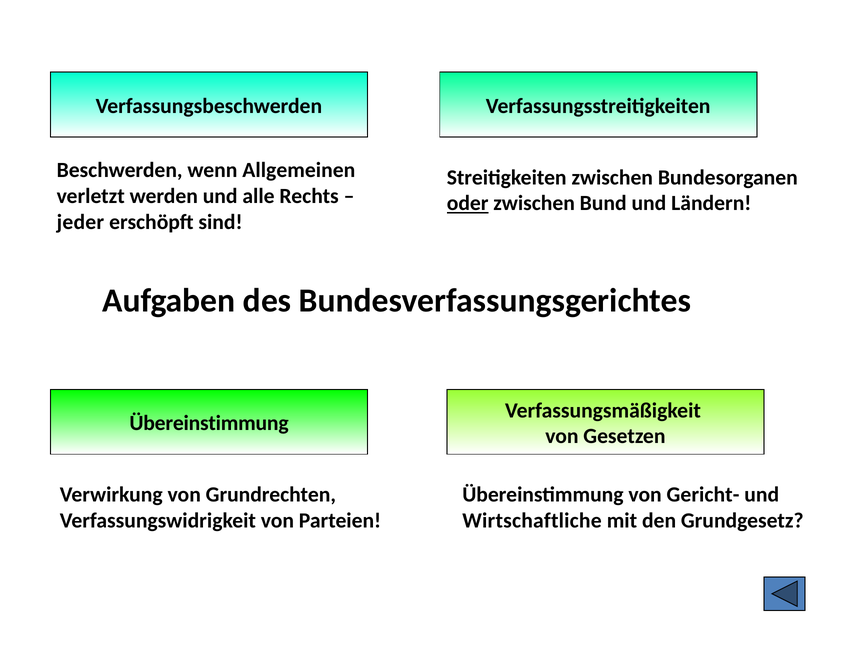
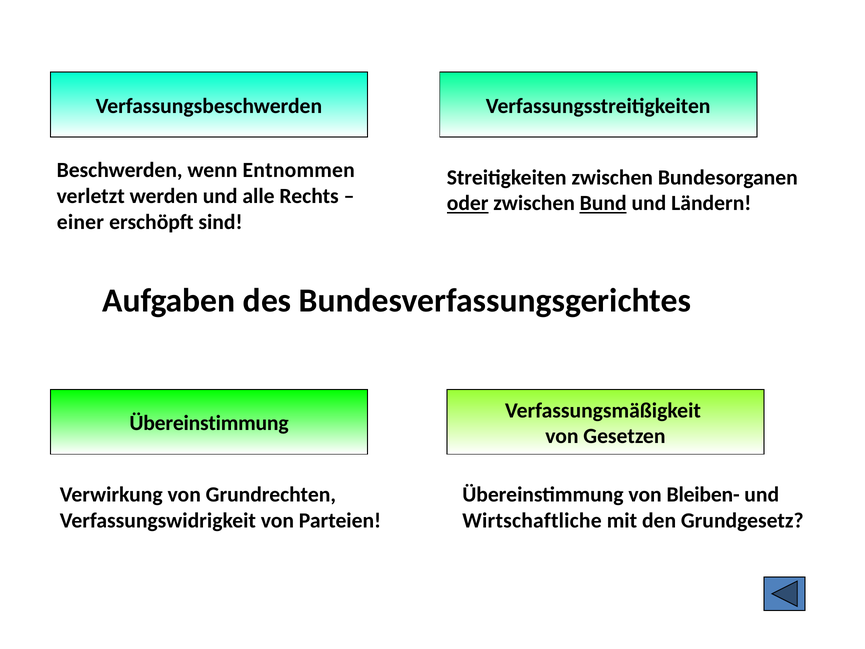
Allgemeinen: Allgemeinen -> Entnommen (299, 170)
Bund underline: none -> present (603, 203)
jeder: jeder -> einer (80, 222)
Gericht-: Gericht- -> Bleiben- (703, 494)
